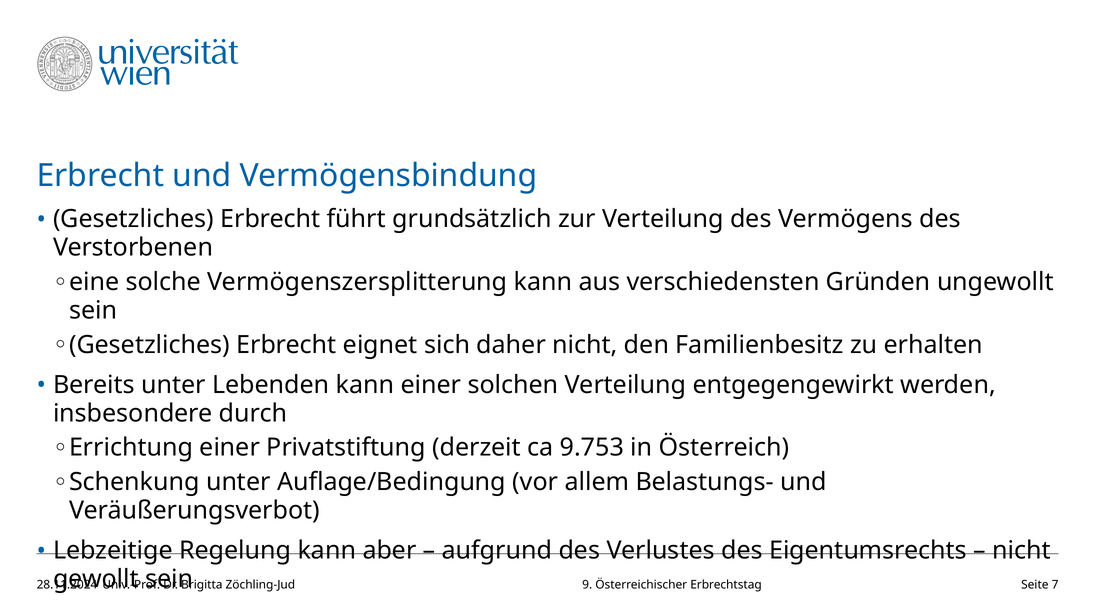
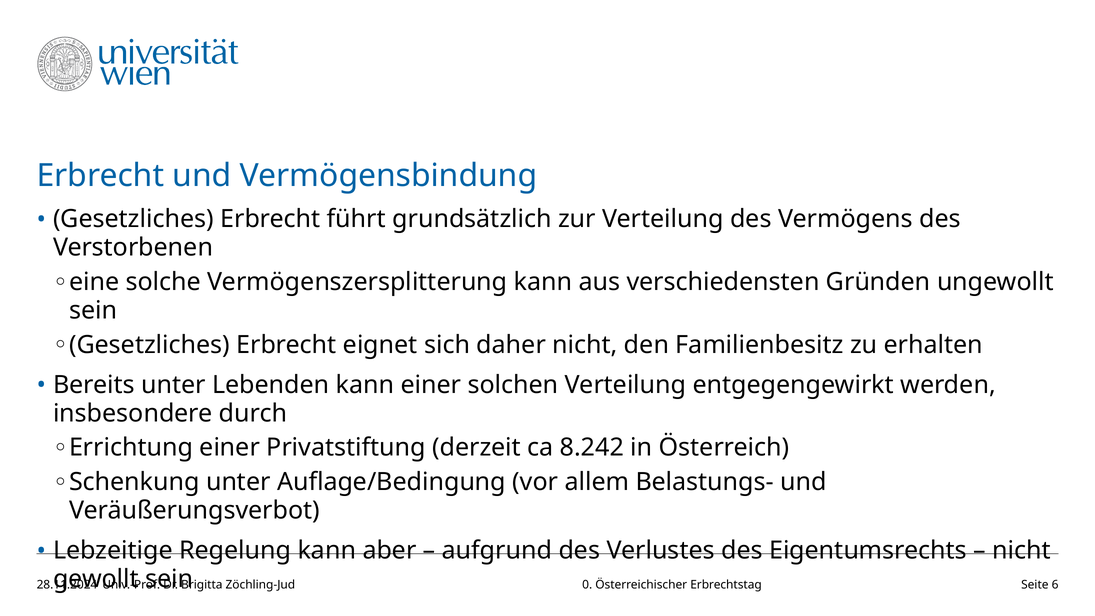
9.753: 9.753 -> 8.242 (592, 448)
9: 9 -> 0 (587, 585)
7: 7 -> 6 (1055, 585)
